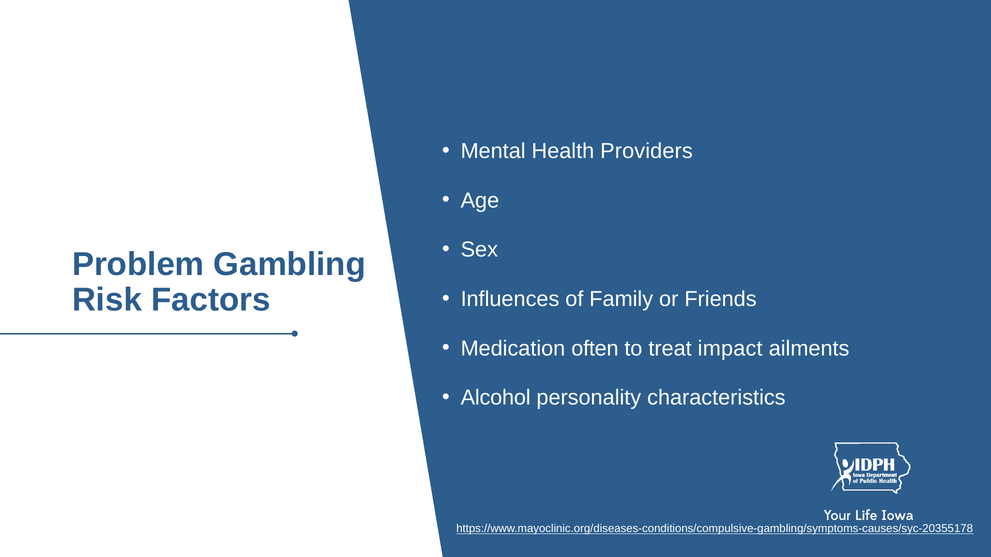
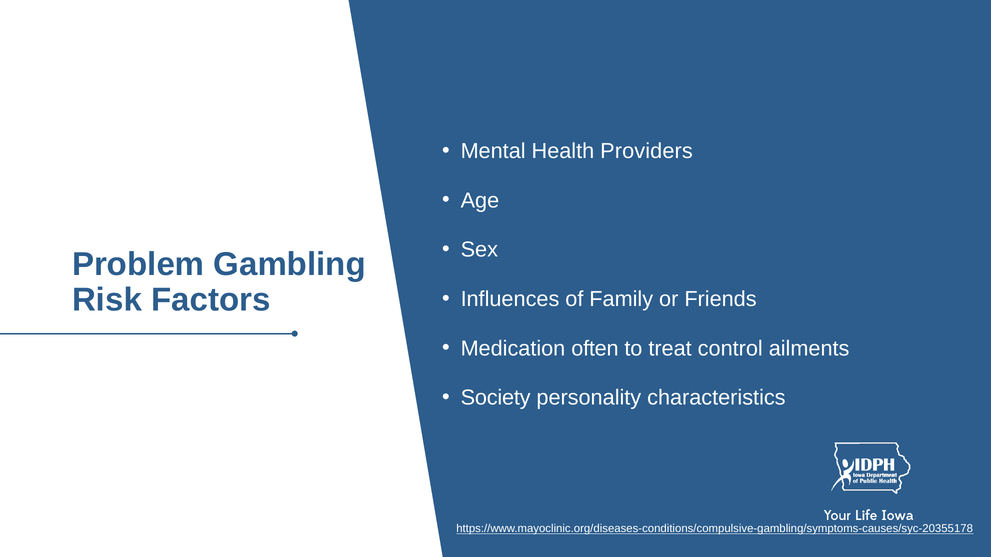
impact: impact -> control (730, 349)
Alcohol: Alcohol -> Society (496, 398)
